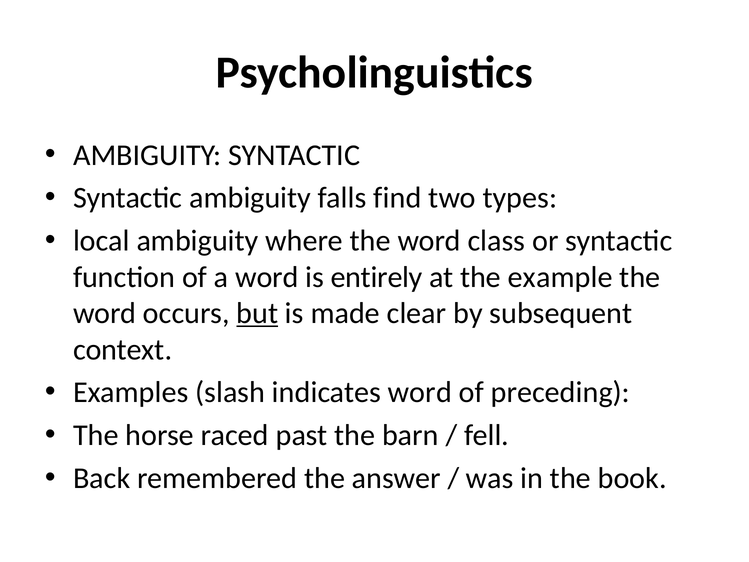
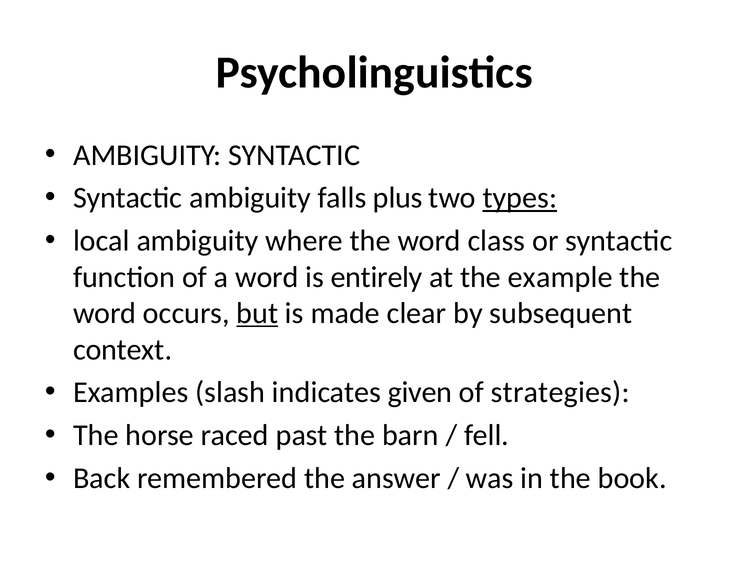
find: find -> plus (398, 198)
types underline: none -> present (520, 198)
indicates word: word -> given (420, 392)
preceding: preceding -> strategies (560, 392)
